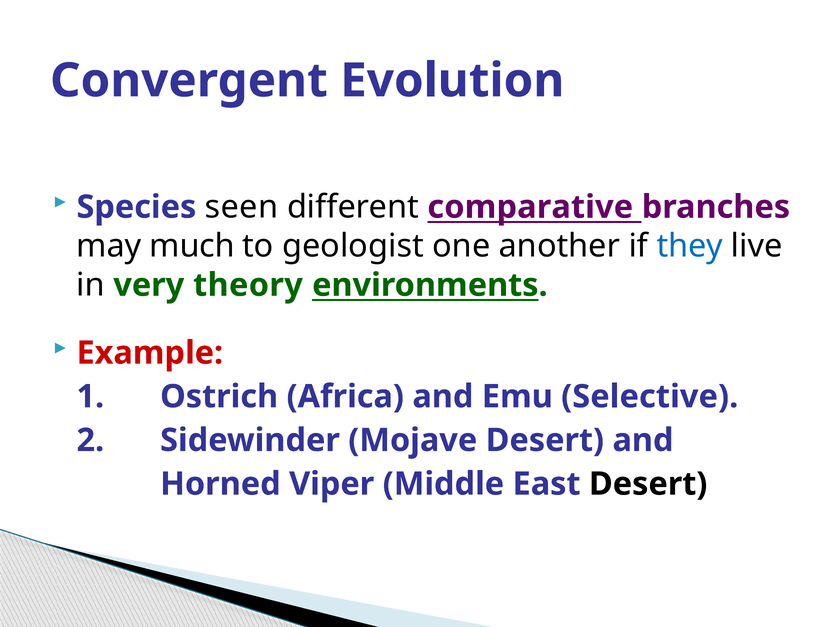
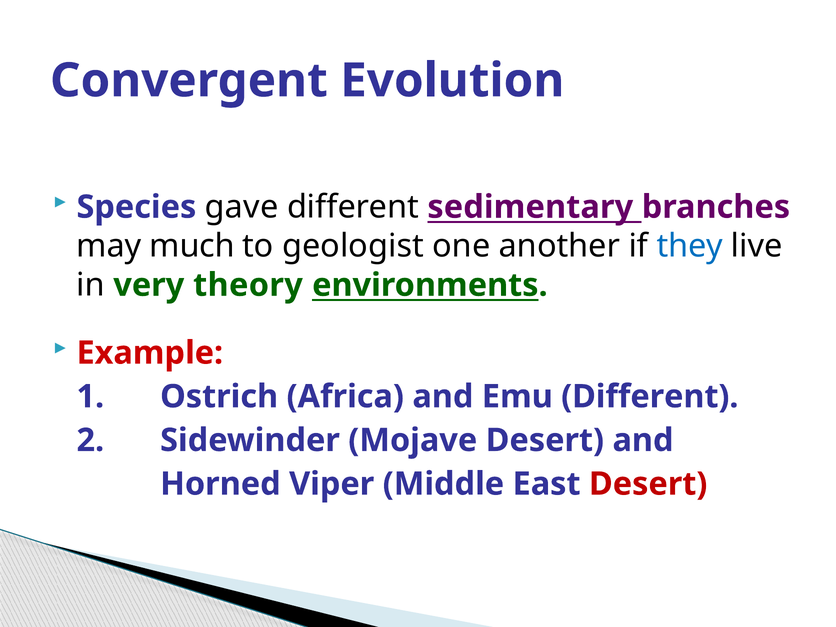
seen: seen -> gave (242, 207)
comparative: comparative -> sedimentary (530, 207)
Emu Selective: Selective -> Different (650, 397)
Desert colour: black -> red (648, 484)
